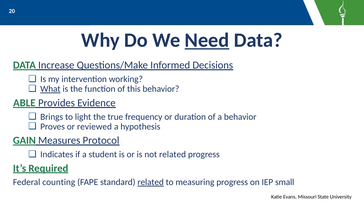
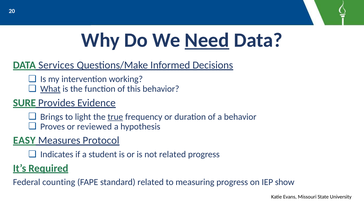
Increase: Increase -> Services (56, 65)
ABLE: ABLE -> SURE (24, 103)
true underline: none -> present (115, 117)
GAIN: GAIN -> EASY (24, 140)
related underline: present -> none (151, 182)
small: small -> show (285, 182)
